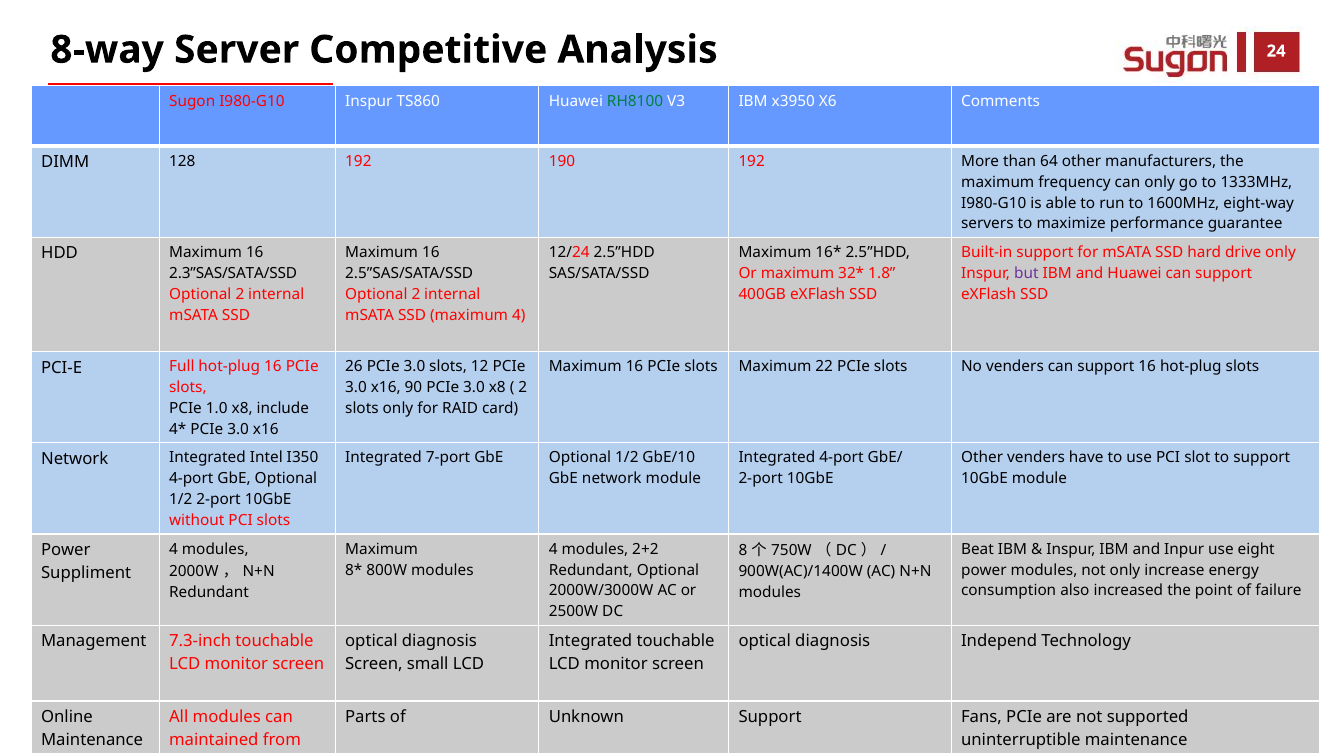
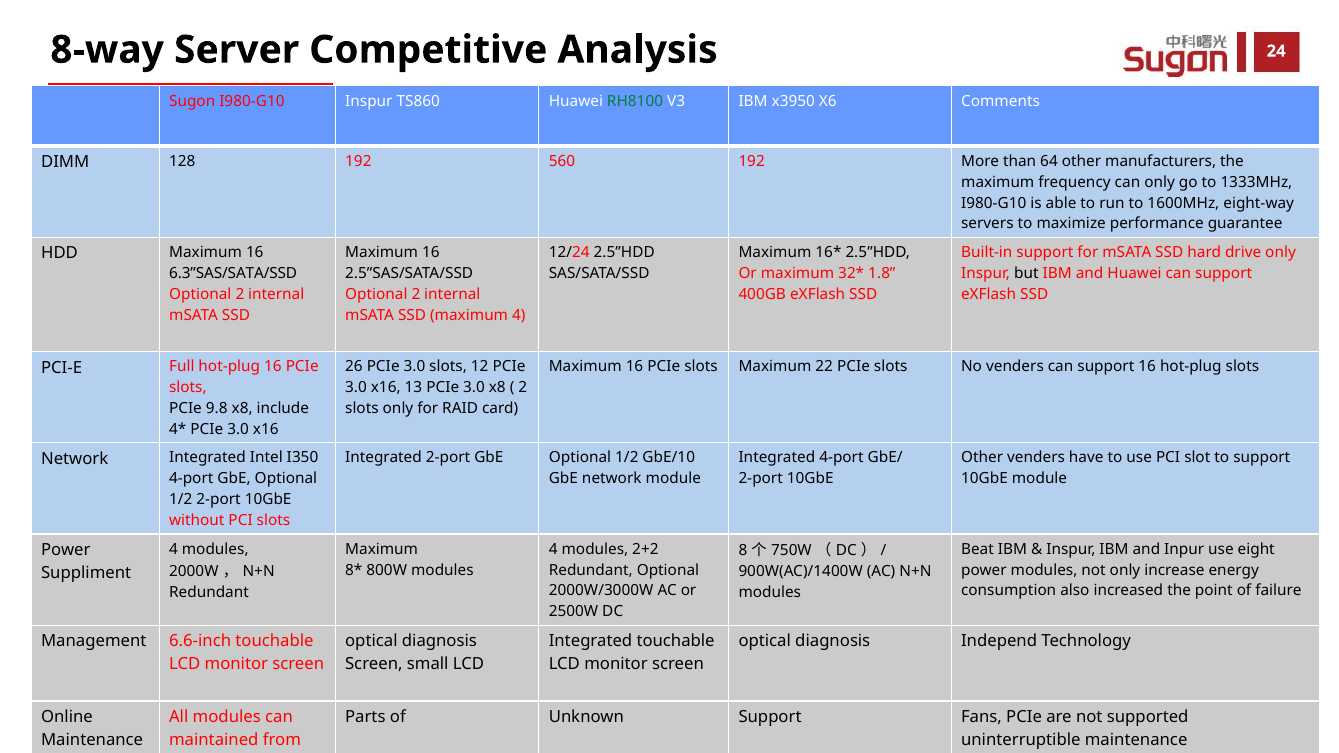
190: 190 -> 560 (562, 161)
2.3”SAS/SATA/SSD: 2.3”SAS/SATA/SSD -> 6.3”SAS/SATA/SSD (233, 273)
but colour: purple -> black (1026, 273)
90: 90 -> 13 (413, 388)
1.0: 1.0 -> 9.8 (217, 409)
Integrated 7-port: 7-port -> 2-port (448, 458)
7.3-inch: 7.3-inch -> 6.6-inch (200, 641)
